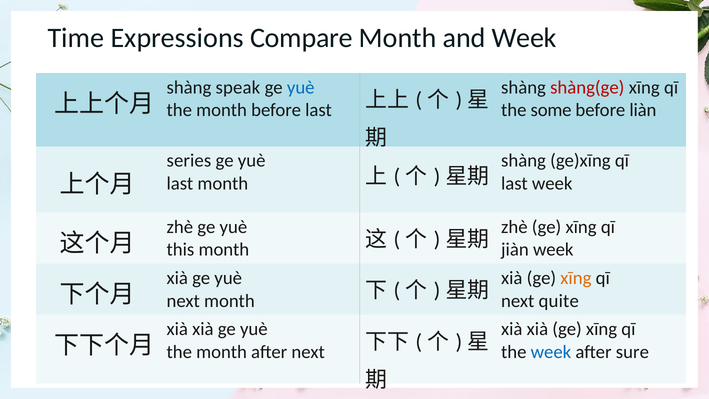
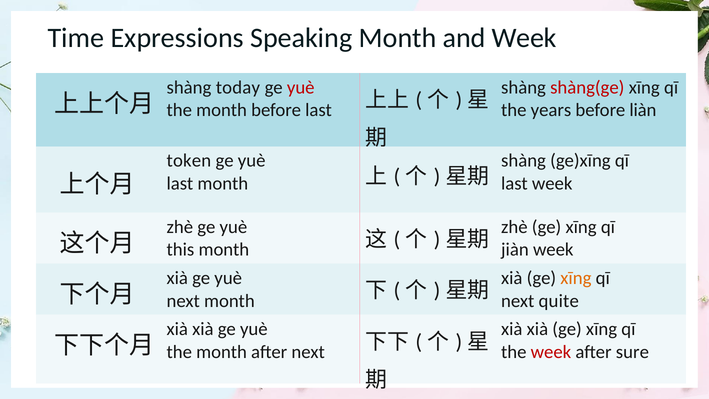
Compare: Compare -> Speaking (301, 38)
speak: speak -> today (238, 87)
yuè colour: blue -> red (301, 87)
some: some -> years (551, 110)
series: series -> token (189, 161)
week colour: blue -> red (551, 352)
